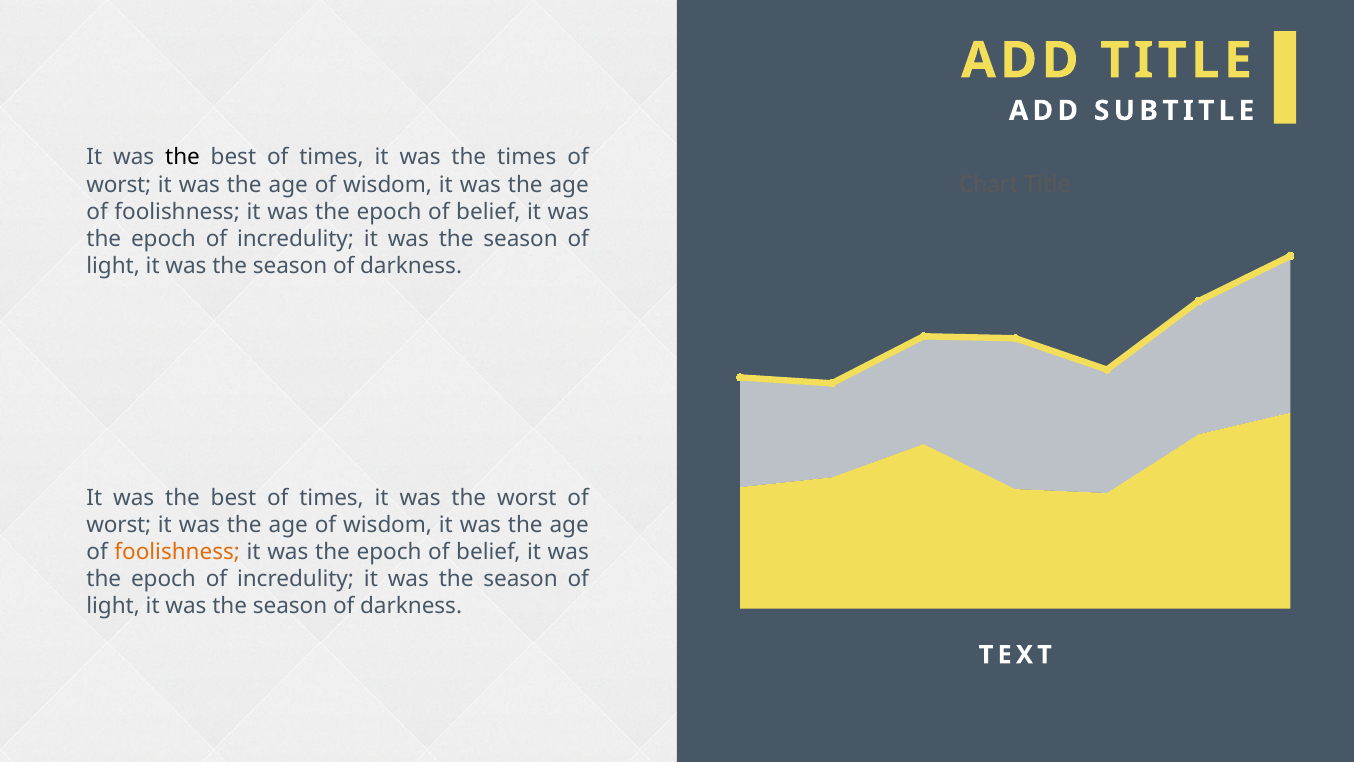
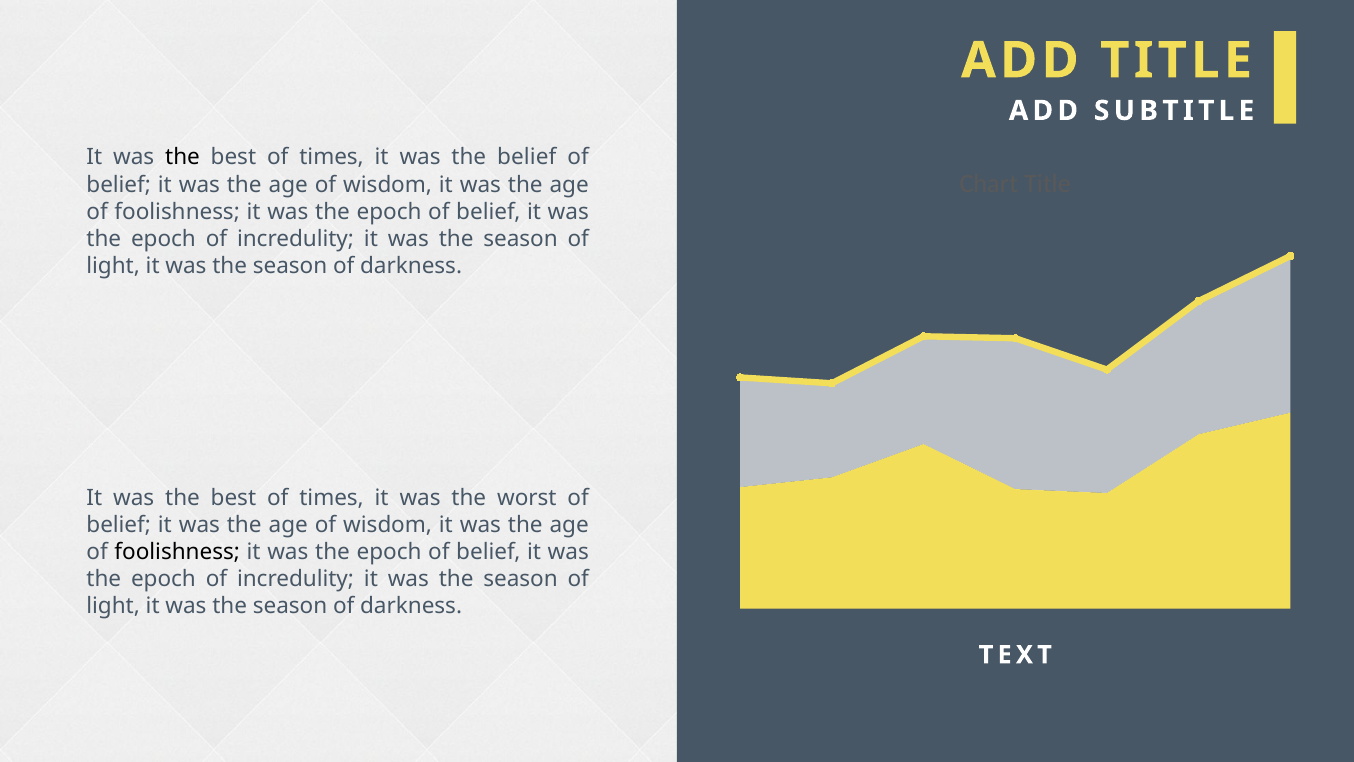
the times: times -> belief (527, 157)
worst: worst -> belief (119, 185)
worst: worst -> belief (119, 524)
foolishness colour: orange -> black (177, 552)
